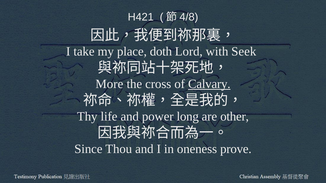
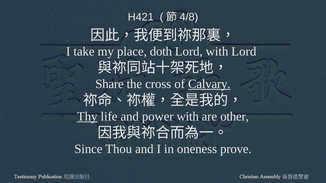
with Seek: Seek -> Lord (244, 51)
More: More -> Share (110, 84)
Thy underline: none -> present (87, 117)
power long: long -> with (188, 117)
